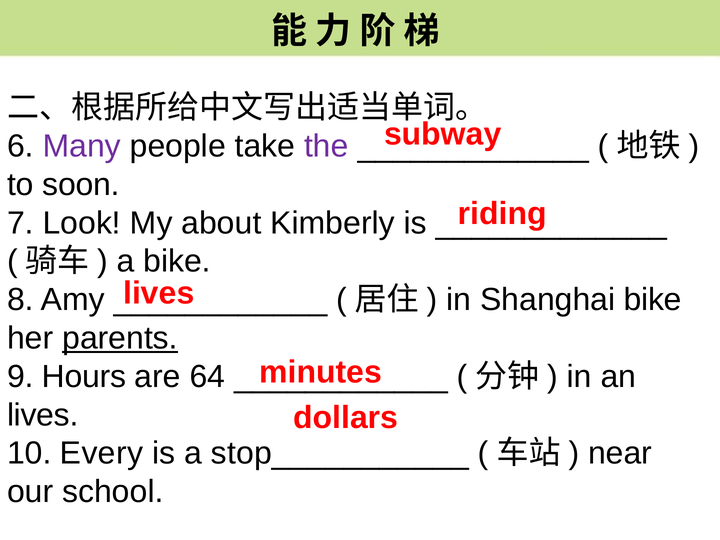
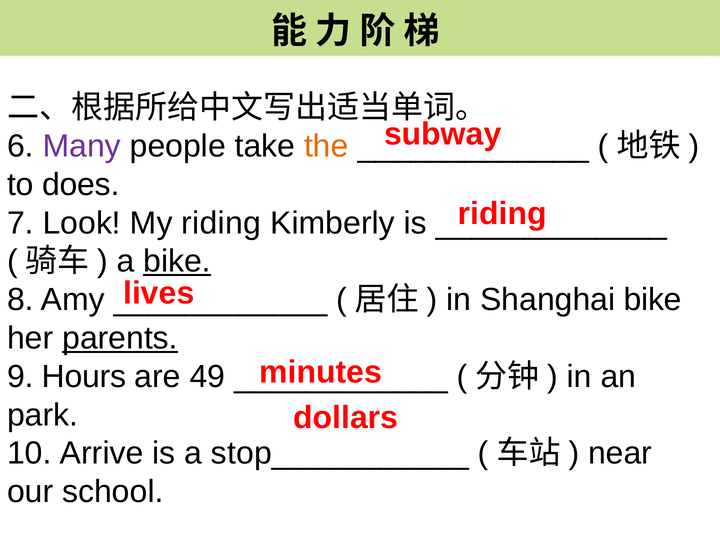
the colour: purple -> orange (326, 146)
soon: soon -> does (81, 185)
My about: about -> riding (221, 223)
bike underline: none -> present (177, 261)
64: 64 -> 49 (207, 377)
lives: lives -> park (43, 415)
Every: Every -> Arrive (102, 453)
